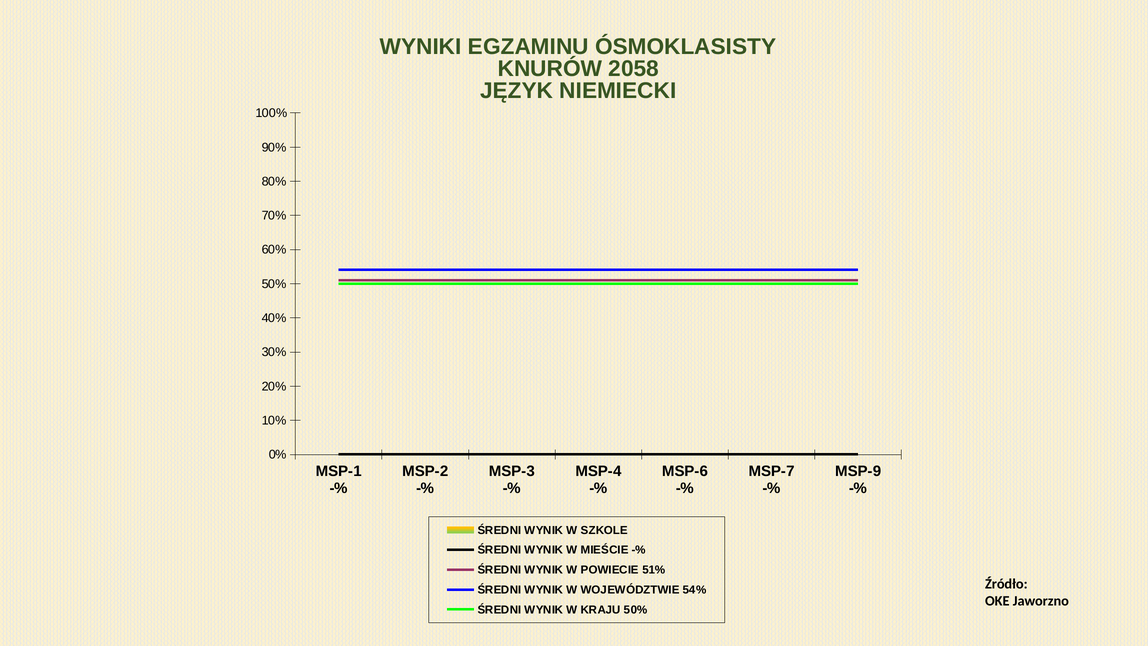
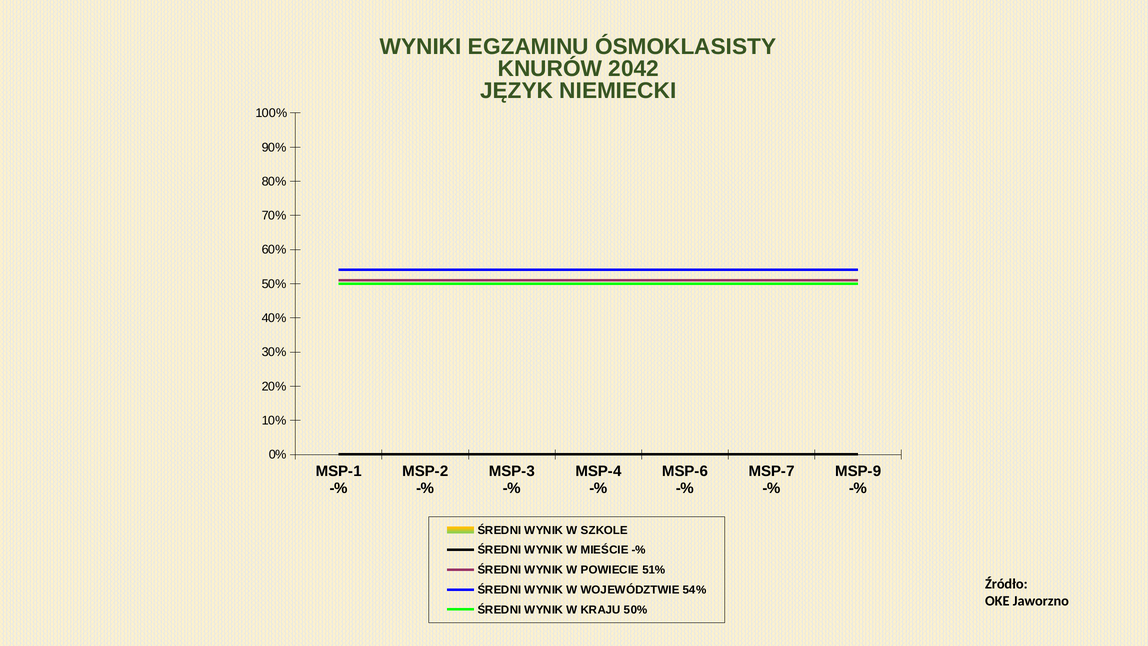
2058: 2058 -> 2042 (634, 69)
